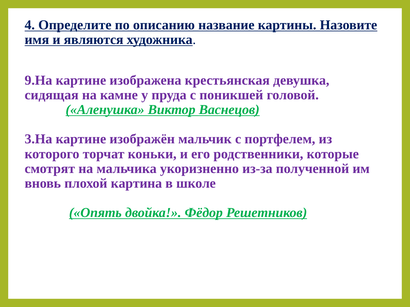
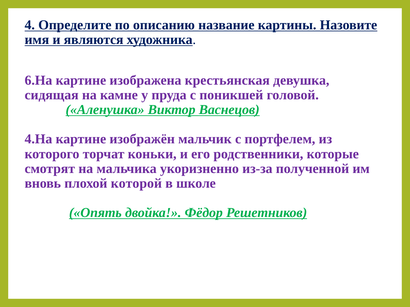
9.На: 9.На -> 6.На (38, 80)
3.На: 3.На -> 4.На (38, 139)
картина: картина -> которой (136, 184)
